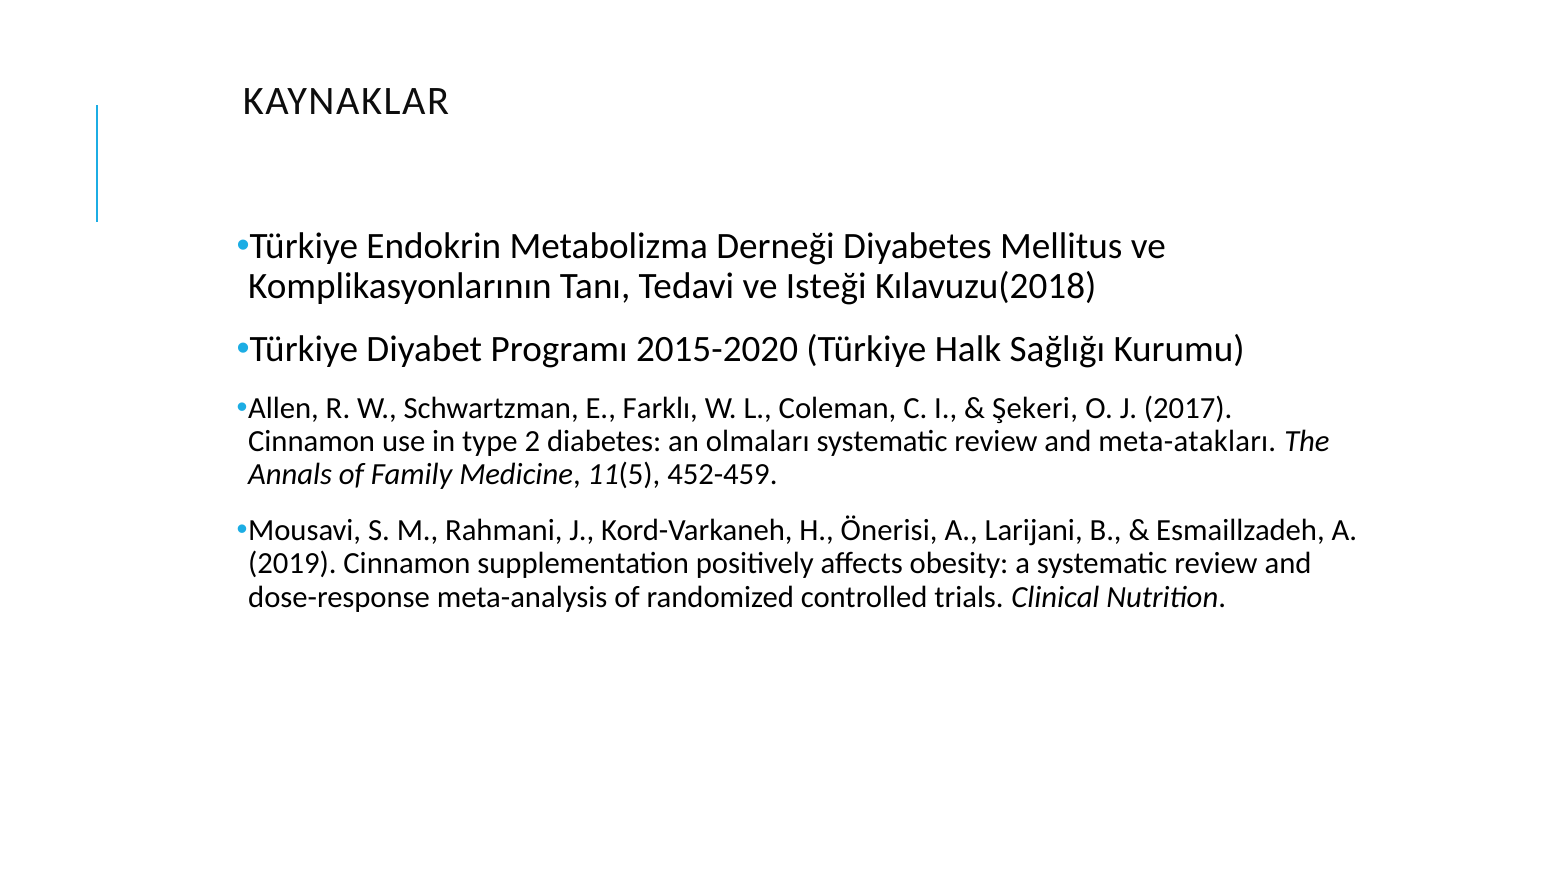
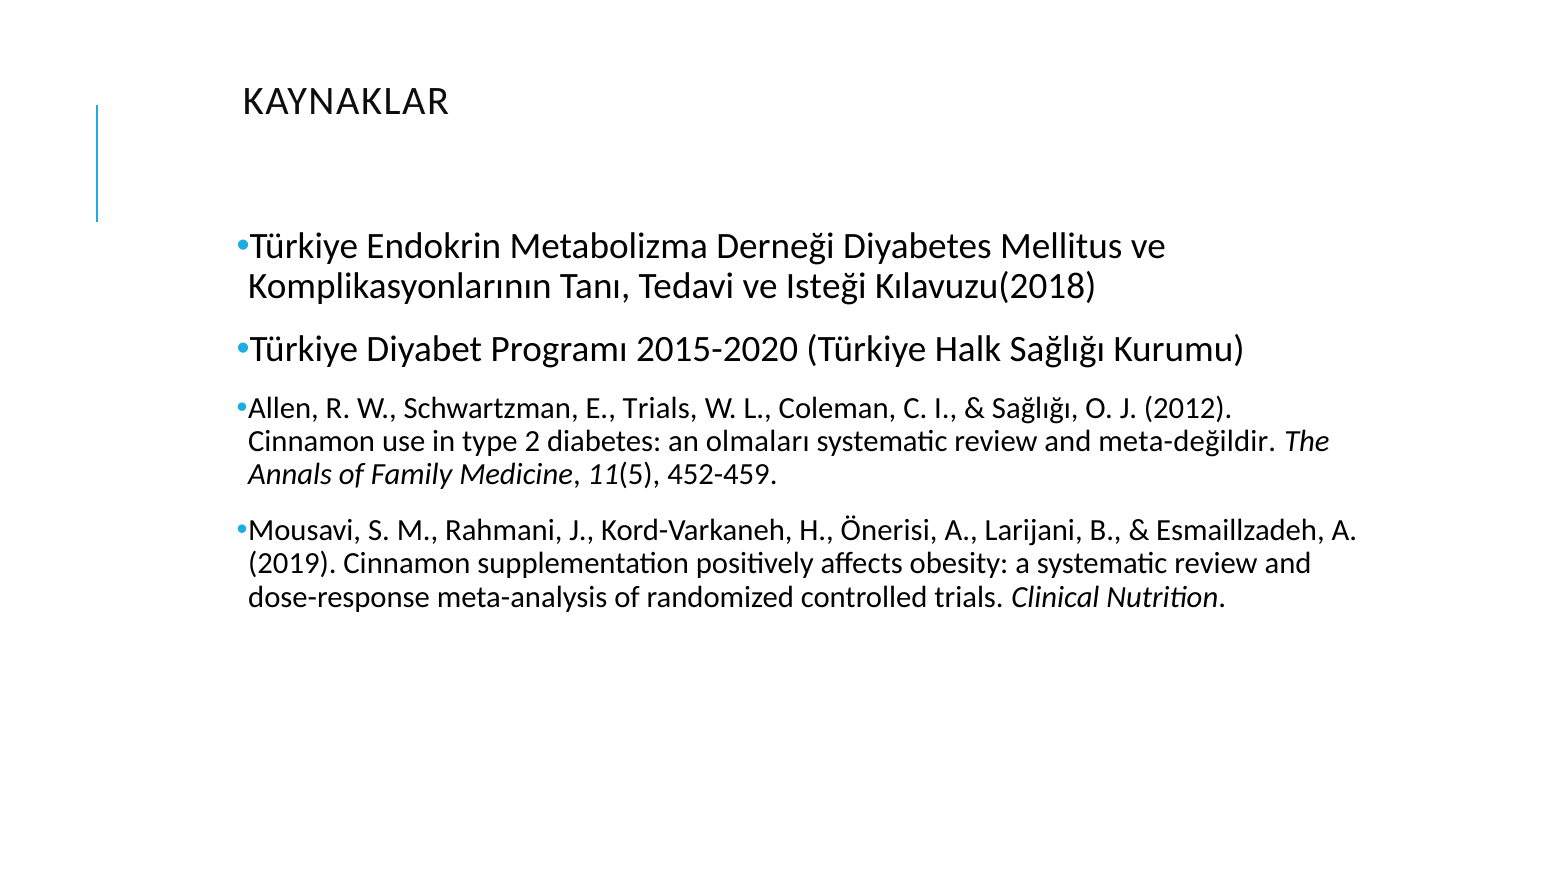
E Farklı: Farklı -> Trials (660, 408)
Şekeri: Şekeri -> Sağlığı (1035, 408)
2017: 2017 -> 2012 (1188, 408)
meta-atakları: meta-atakları -> meta-değildir (1187, 442)
